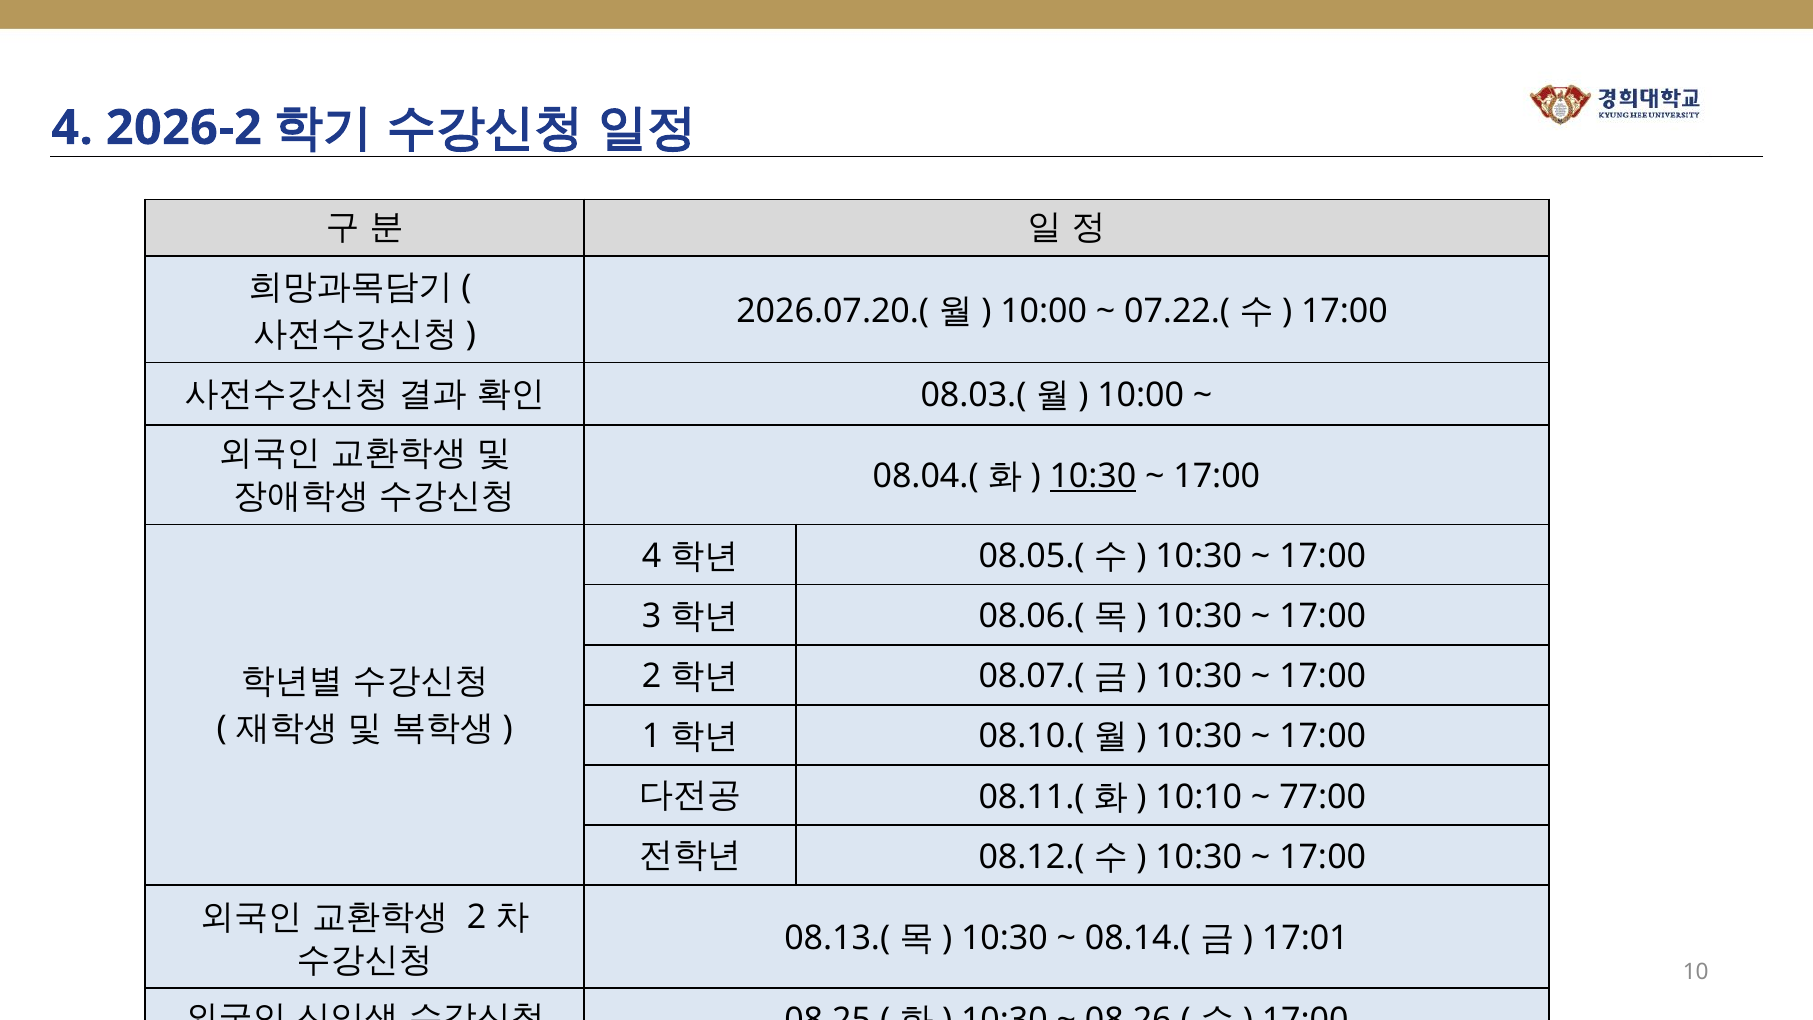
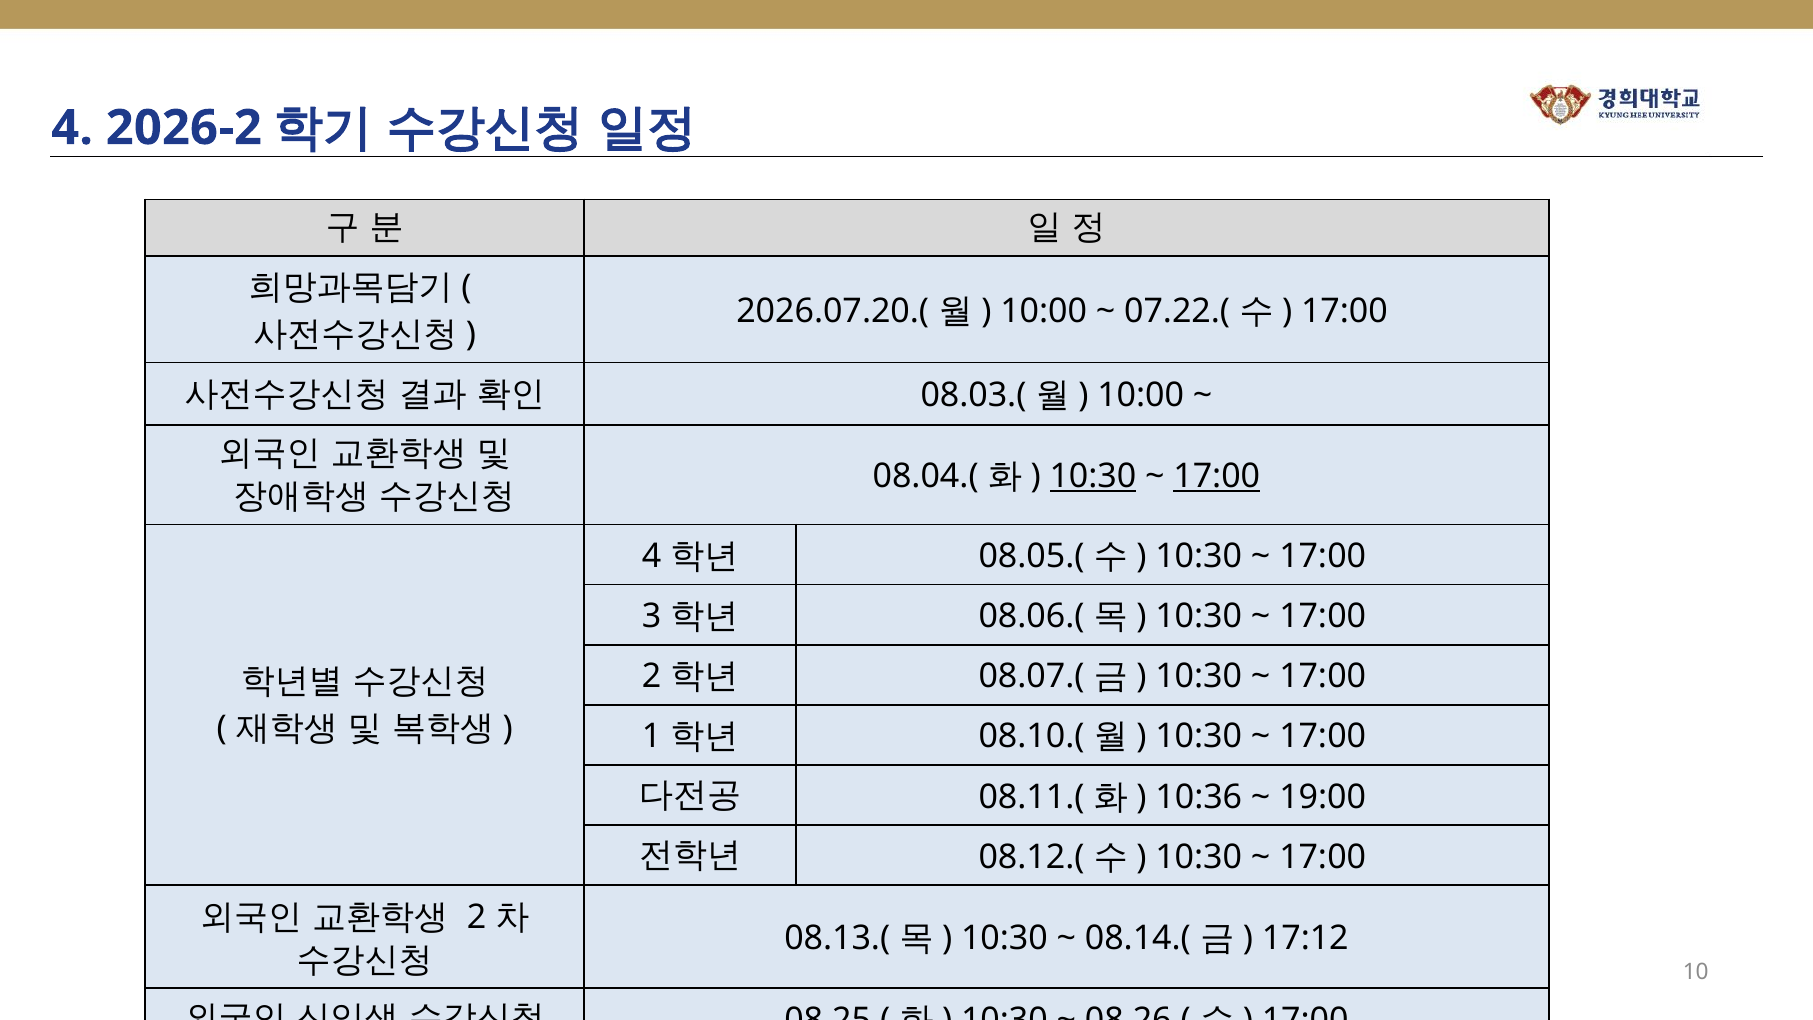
17:00 underline: none -> present (1217, 476)
10:10: 10:10 -> 10:36 (1199, 797)
77:00: 77:00 -> 19:00 (1323, 797)
17:01: 17:01 -> 17:12 (1305, 938)
